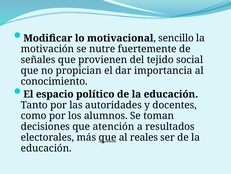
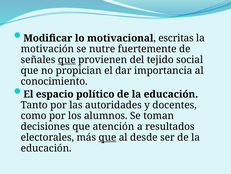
sencillo: sencillo -> escritas (176, 38)
que underline: none -> present (67, 60)
reales: reales -> desde (144, 137)
